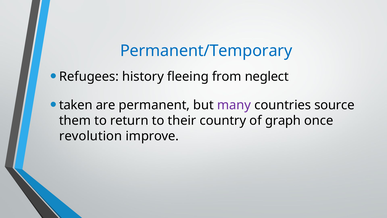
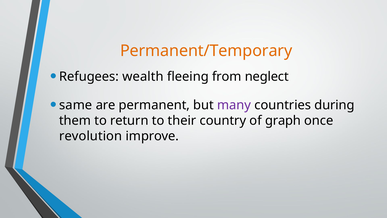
Permanent/Temporary colour: blue -> orange (206, 51)
history: history -> wealth (143, 76)
taken: taken -> same (76, 105)
source: source -> during (334, 105)
